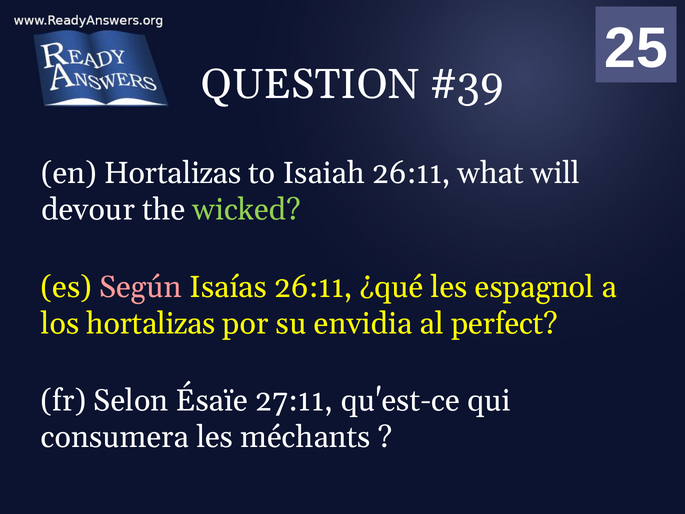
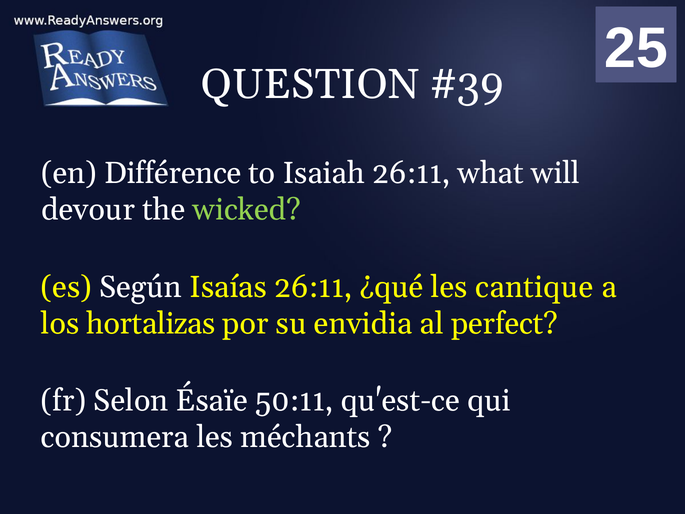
en Hortalizas: Hortalizas -> Différence (173, 173)
Según colour: pink -> white (140, 287)
espagnol: espagnol -> cantique (534, 287)
27:11: 27:11 -> 50:11 (294, 401)
